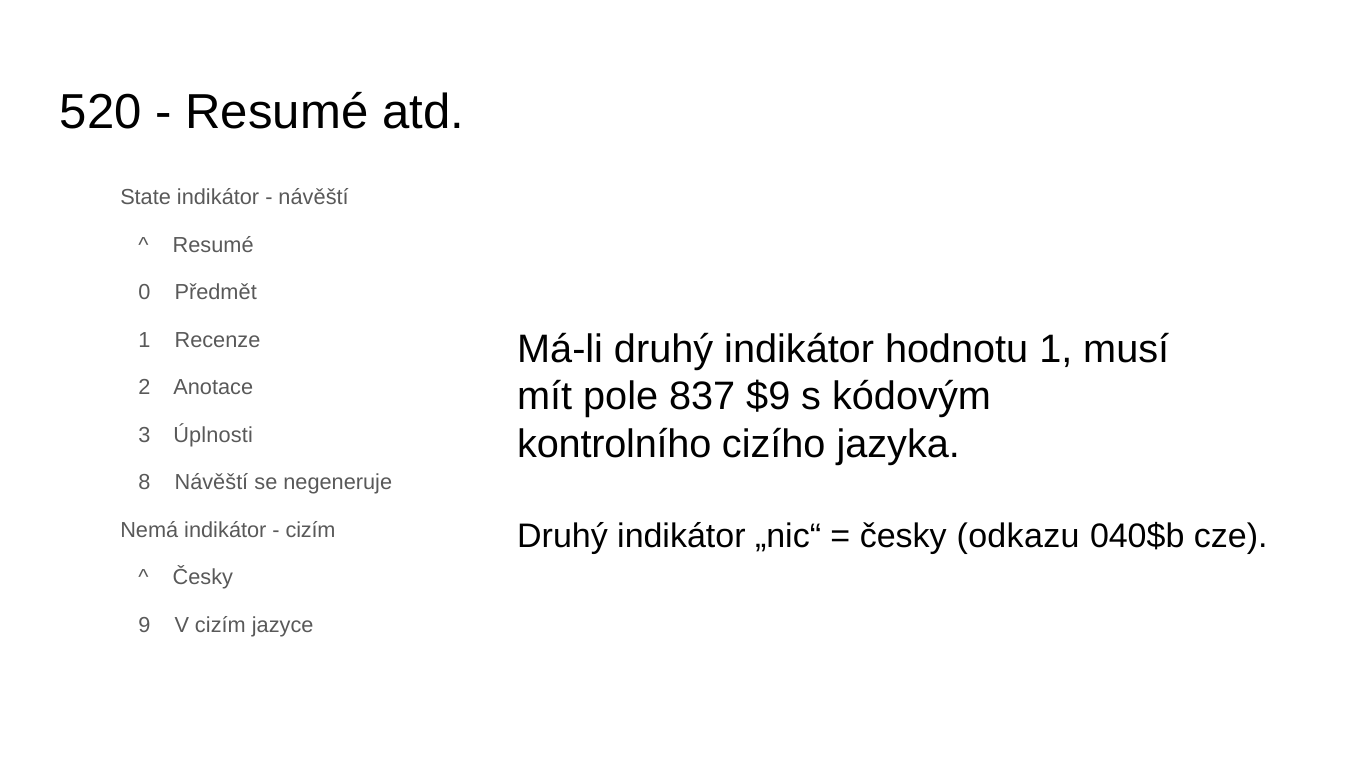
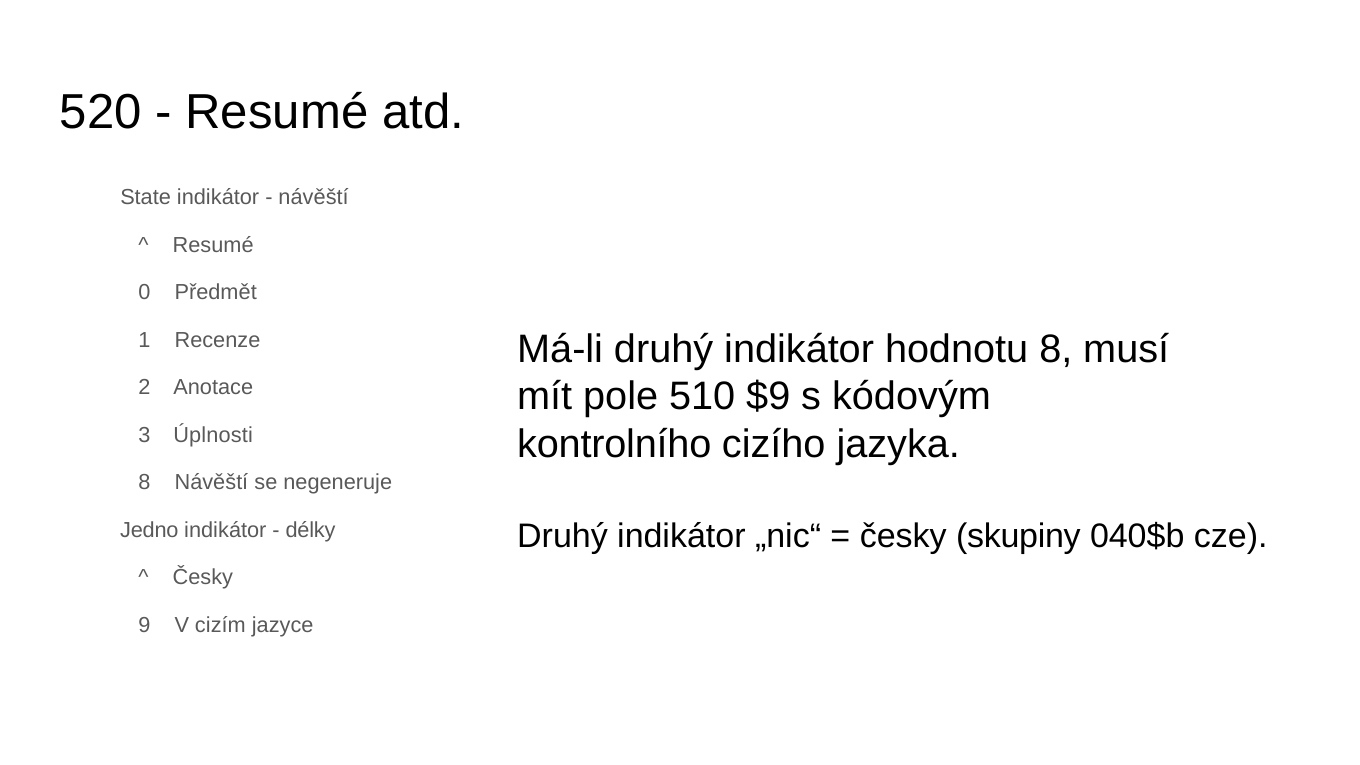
hodnotu 1: 1 -> 8 (1056, 349)
837: 837 -> 510 (702, 397)
Nemá: Nemá -> Jedno (149, 530)
cizím: cizím -> délky (311, 530)
odkazu: odkazu -> skupiny (1018, 536)
